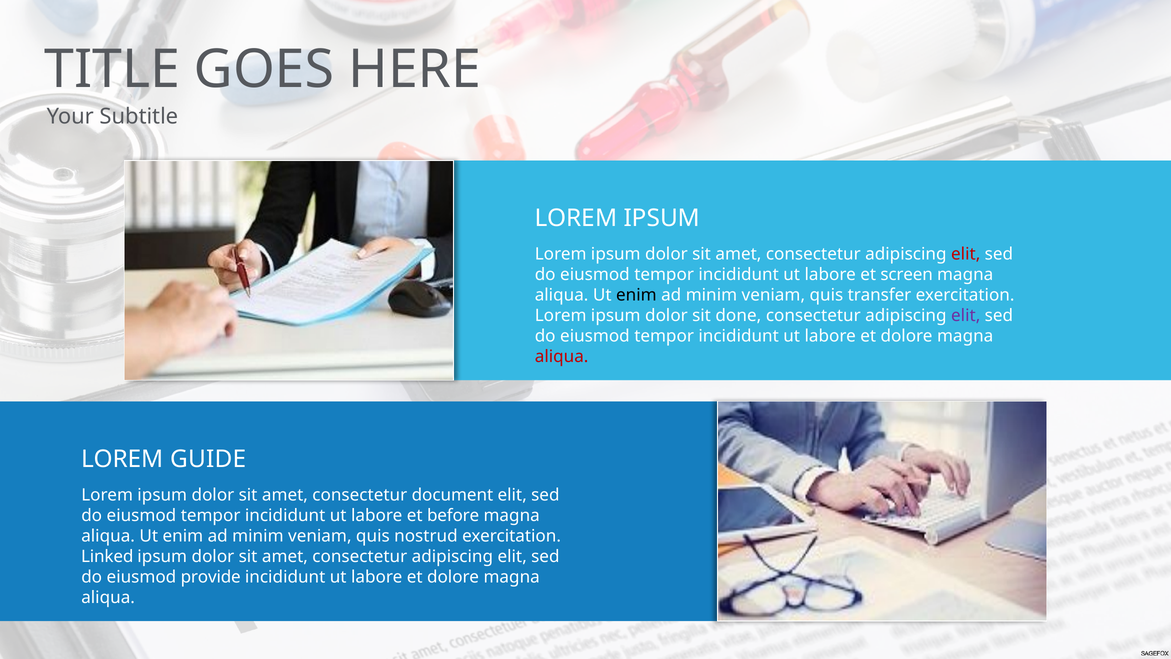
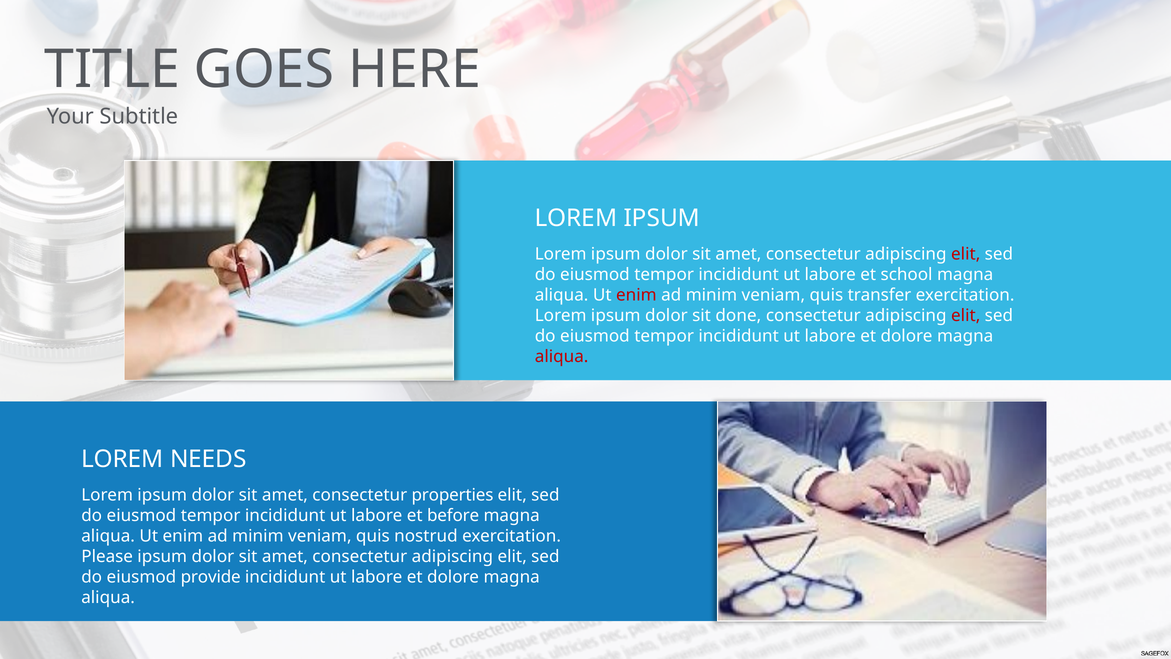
screen: screen -> school (907, 275)
enim colour: black -> red (636, 295)
elit colour: purple -> red (966, 316)
GUIDE: GUIDE -> NEEDS (208, 459)
document: document -> properties (452, 495)
Linked: Linked -> Please (107, 556)
